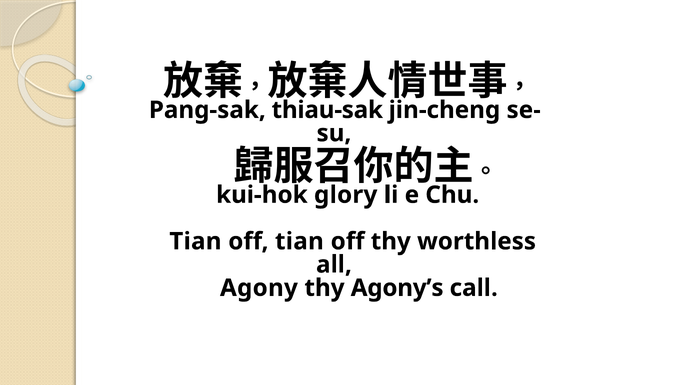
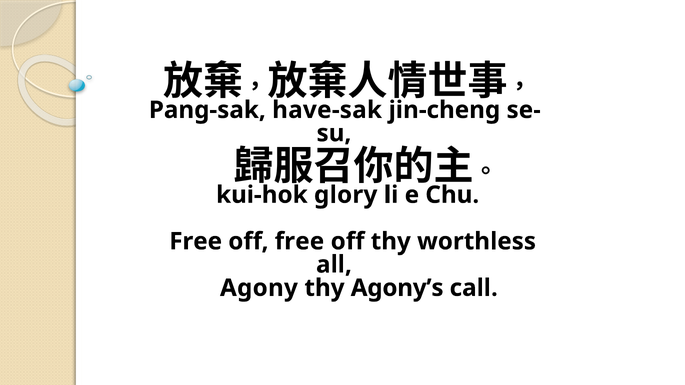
thiau-sak: thiau-sak -> have-sak (327, 110)
Tian: Tian -> Free (196, 242)
off tian: tian -> free (299, 242)
